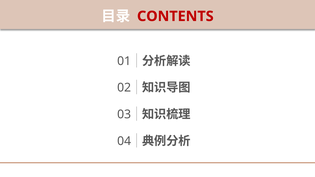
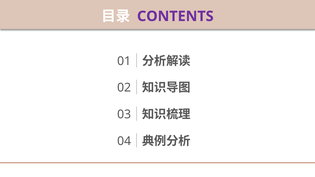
CONTENTS colour: red -> purple (175, 16)
